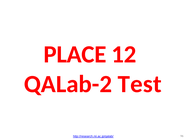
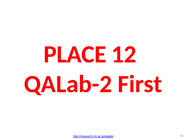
Test: Test -> First (140, 84)
